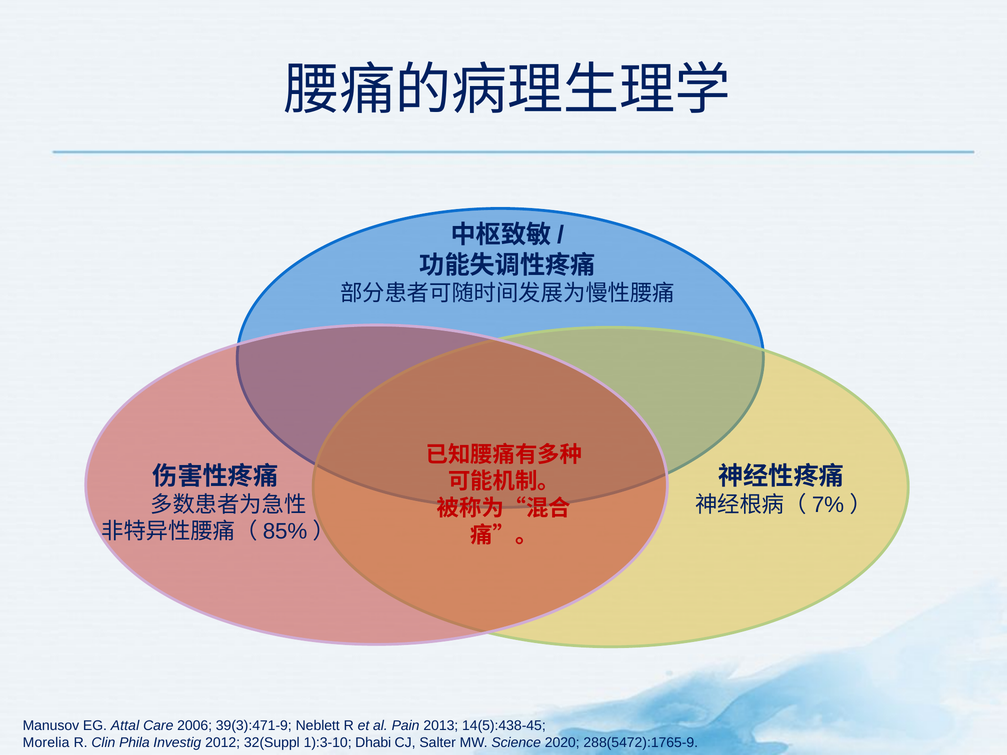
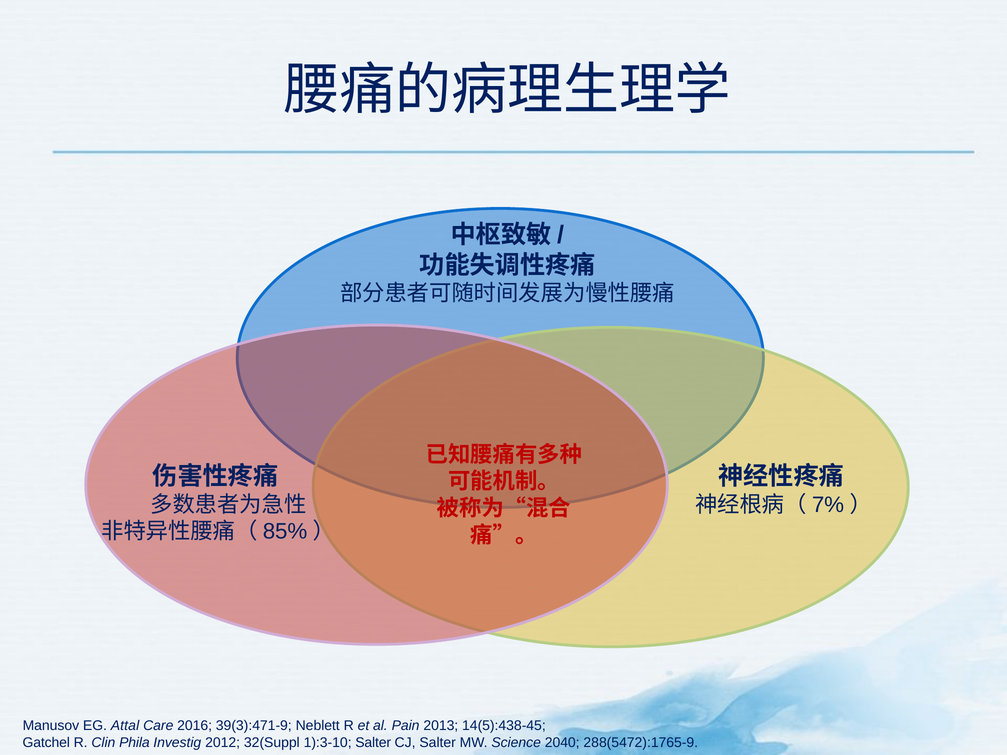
2006: 2006 -> 2016 (195, 726)
Morelia: Morelia -> Gatchel (46, 743)
1):3-10 Dhabi: Dhabi -> Salter (373, 743)
2020: 2020 -> 2040 (562, 743)
